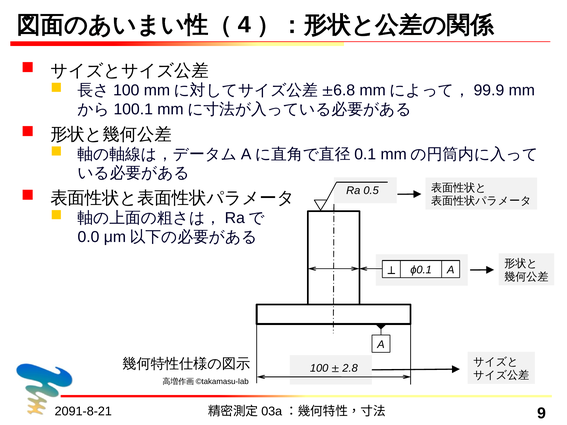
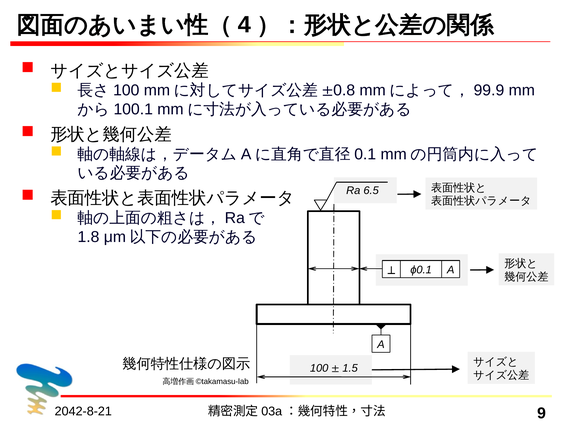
6.8: 6.8 -> 0.8 (344, 90)
0.5: 0.5 -> 6.5 (371, 191)
0.0: 0.0 -> 1.8 (88, 237)
2.8: 2.8 -> 1.5 (350, 368)
2091-8-21: 2091-8-21 -> 2042-8-21 (83, 411)
